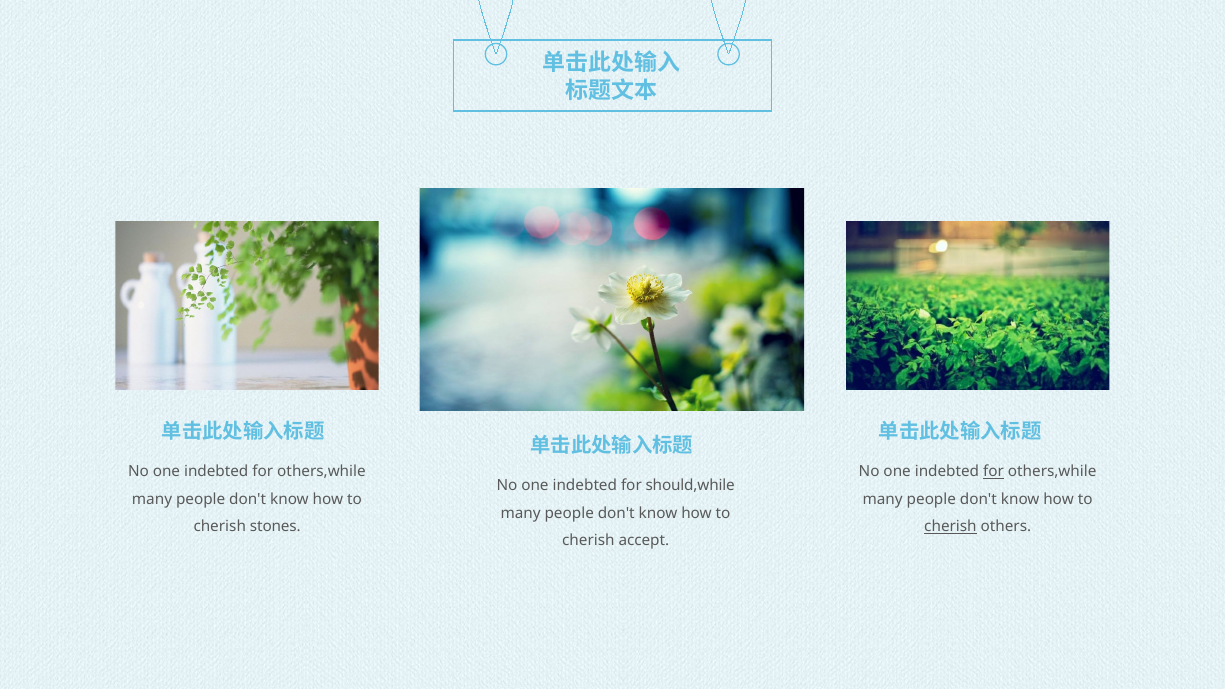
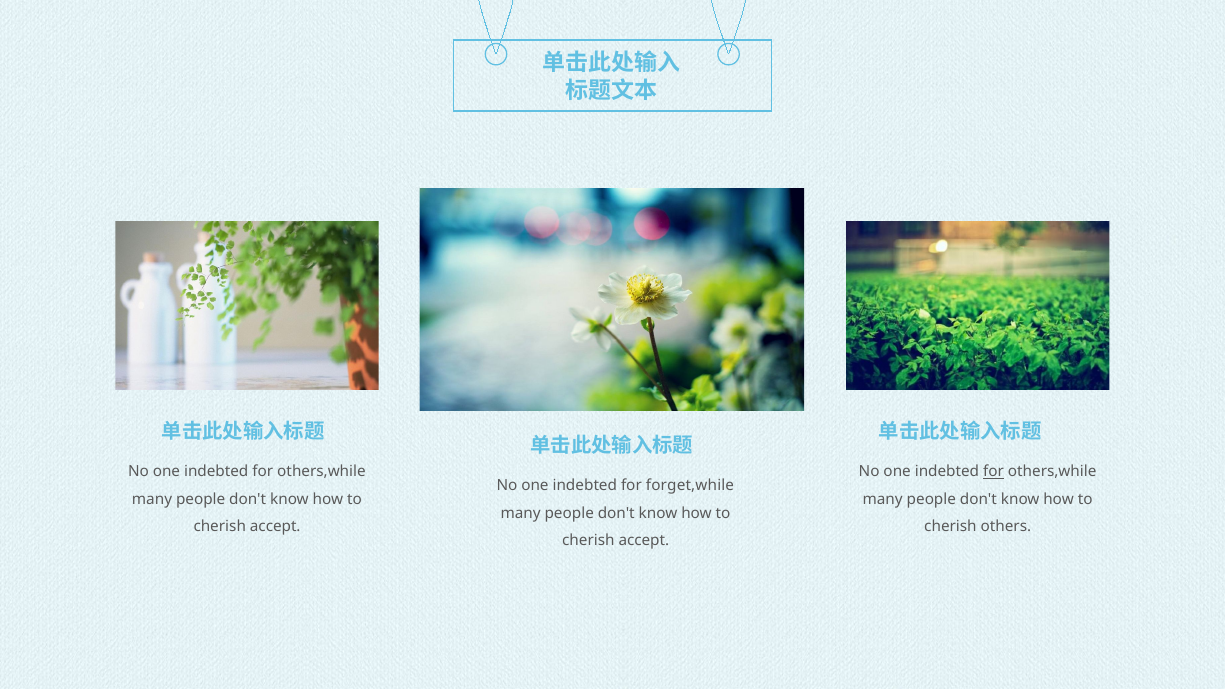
should,while: should,while -> forget,while (690, 486)
stones: stones -> accept (275, 527)
cherish underline: present -> none (950, 527)
